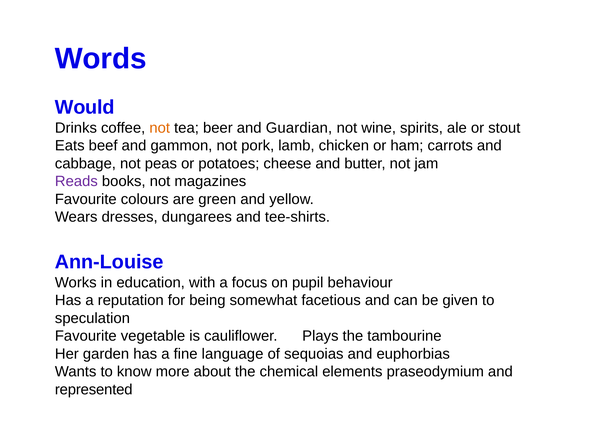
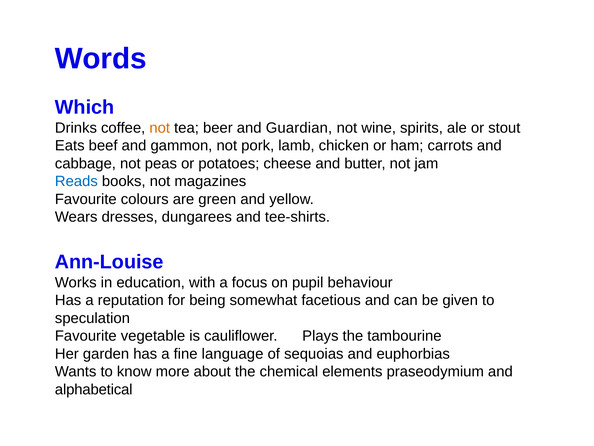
Would: Would -> Which (85, 107)
Reads colour: purple -> blue (76, 181)
represented: represented -> alphabetical (94, 389)
